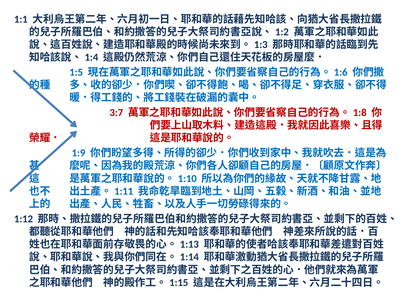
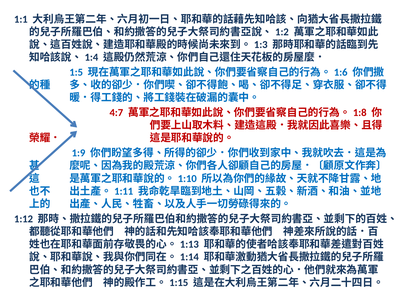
3:7: 3:7 -> 4:7 (116, 112)
